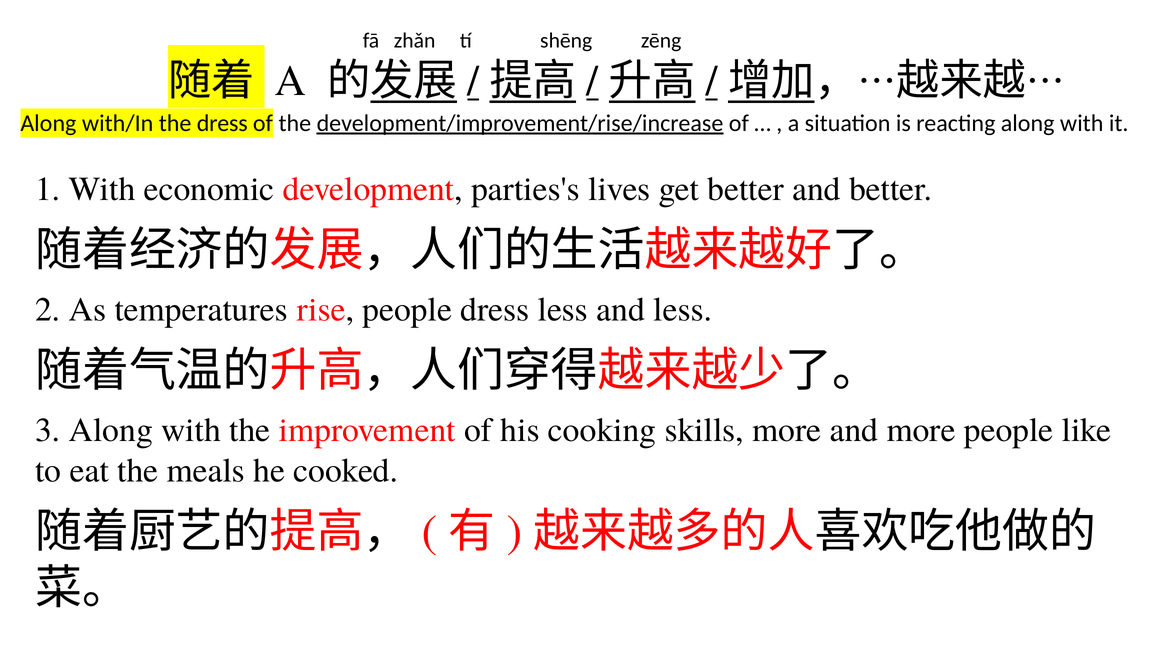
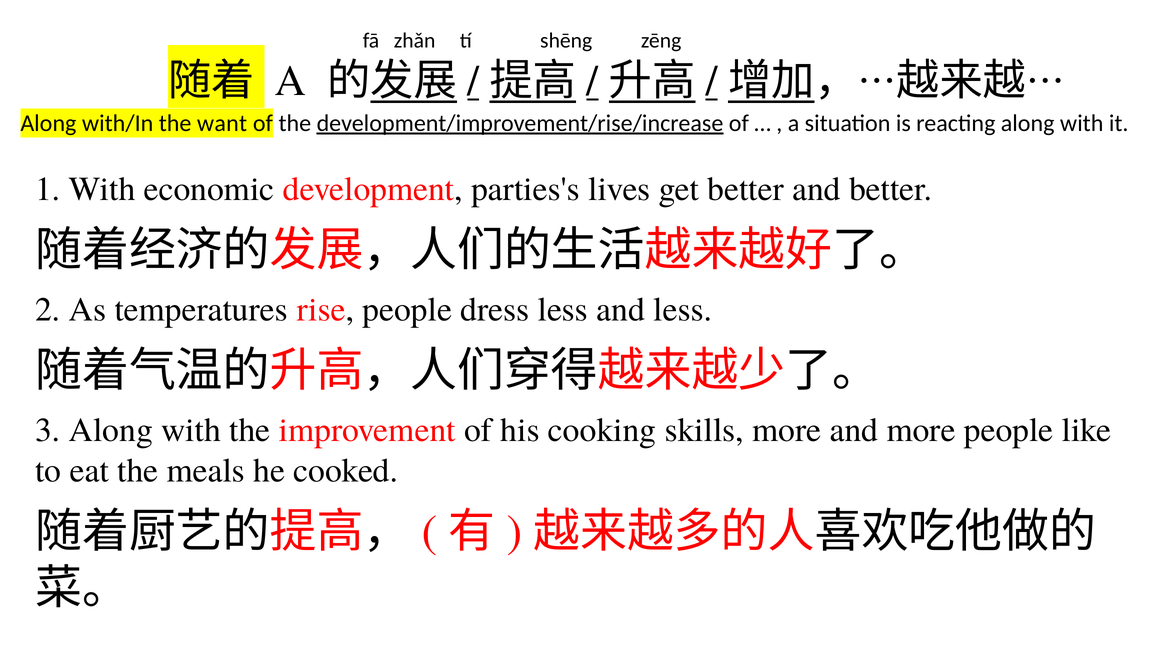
the dress: dress -> want (222, 123)
